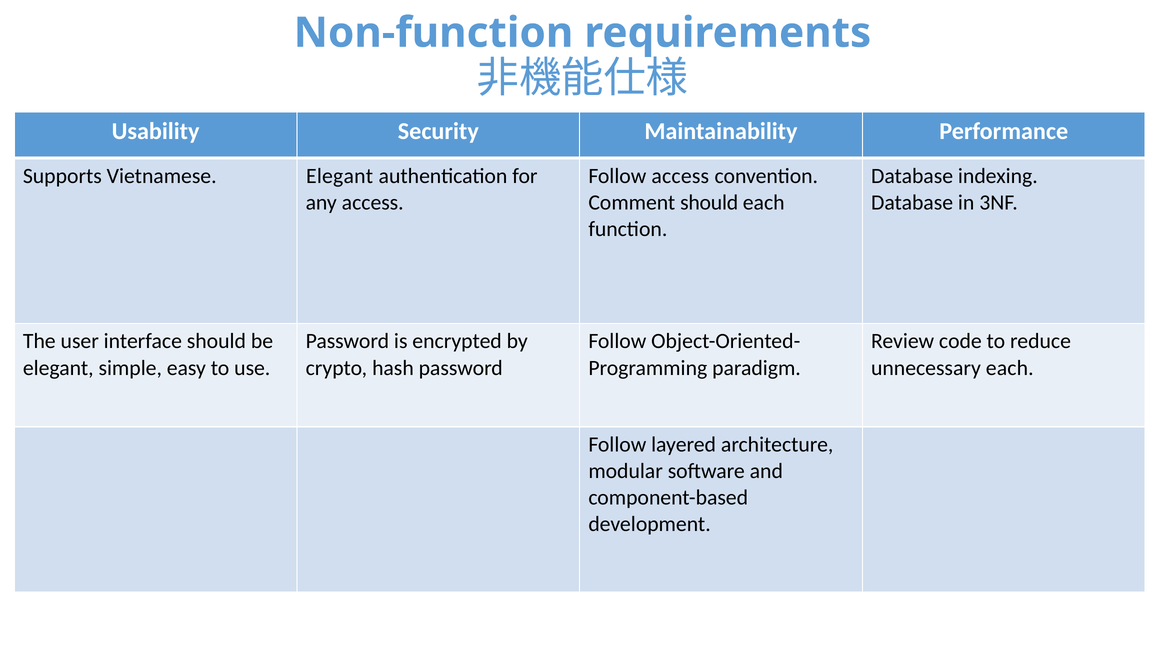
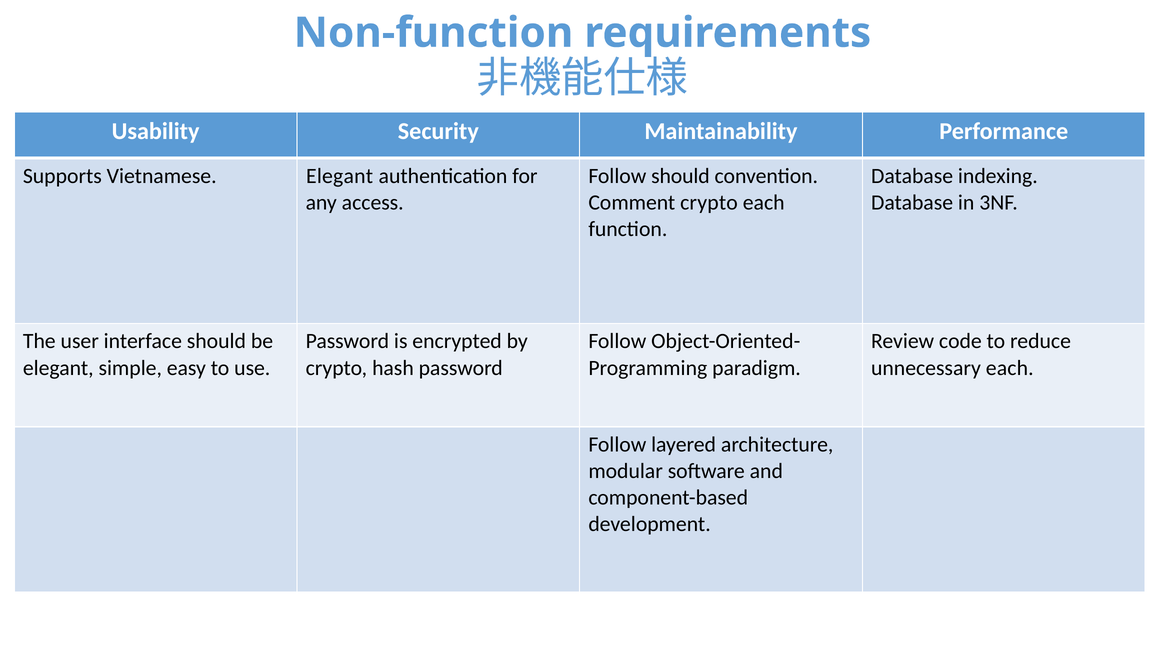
Follow access: access -> should (680, 176)
Comment should: should -> crypto (709, 203)
